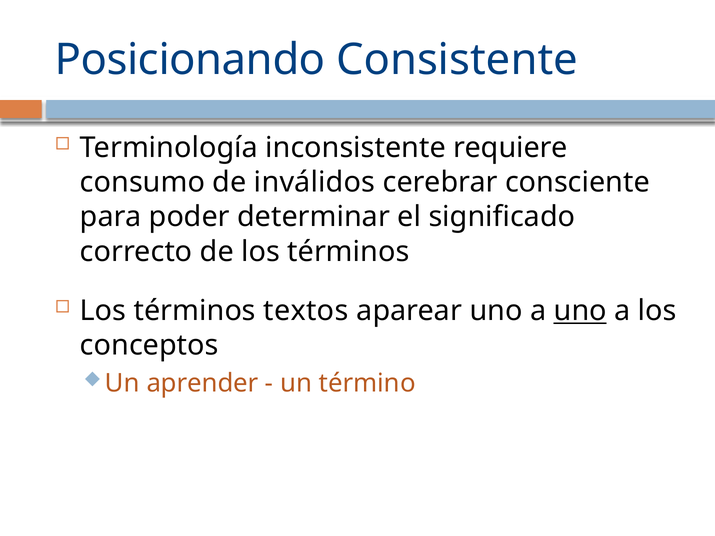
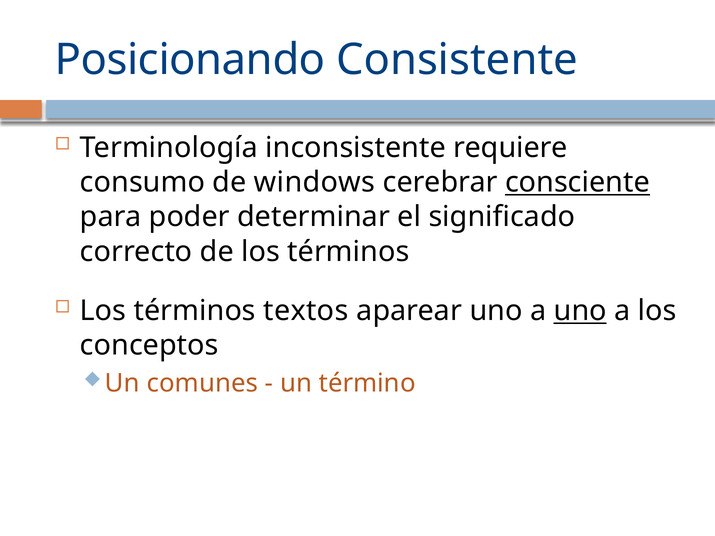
inválidos: inválidos -> windows (315, 183)
consciente underline: none -> present (578, 183)
aprender: aprender -> comunes (202, 384)
